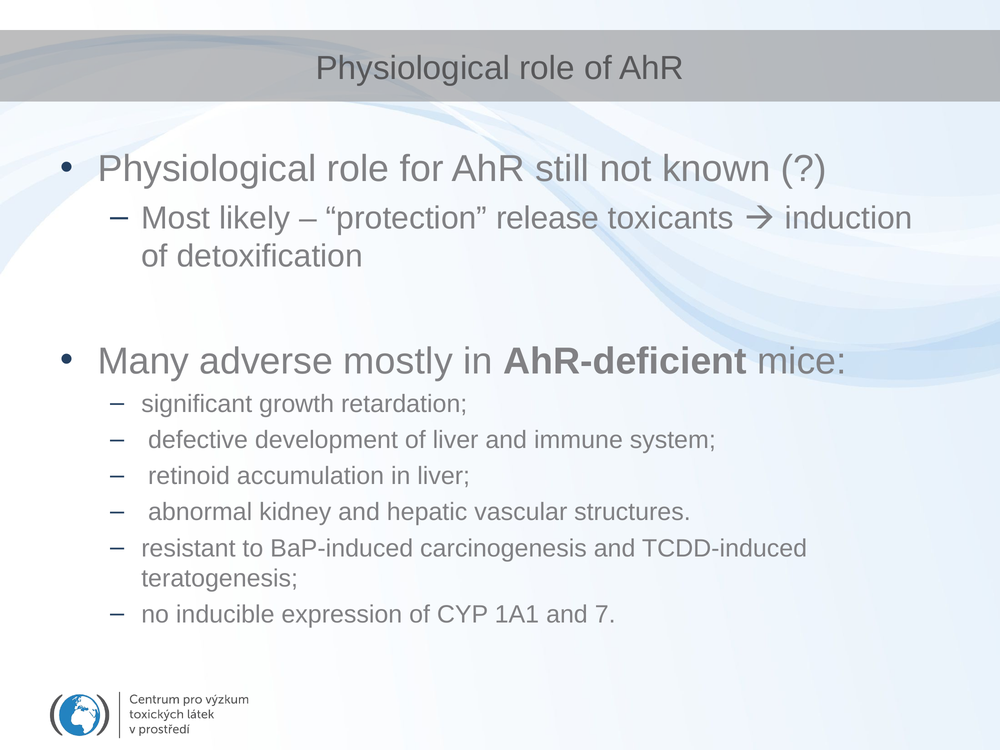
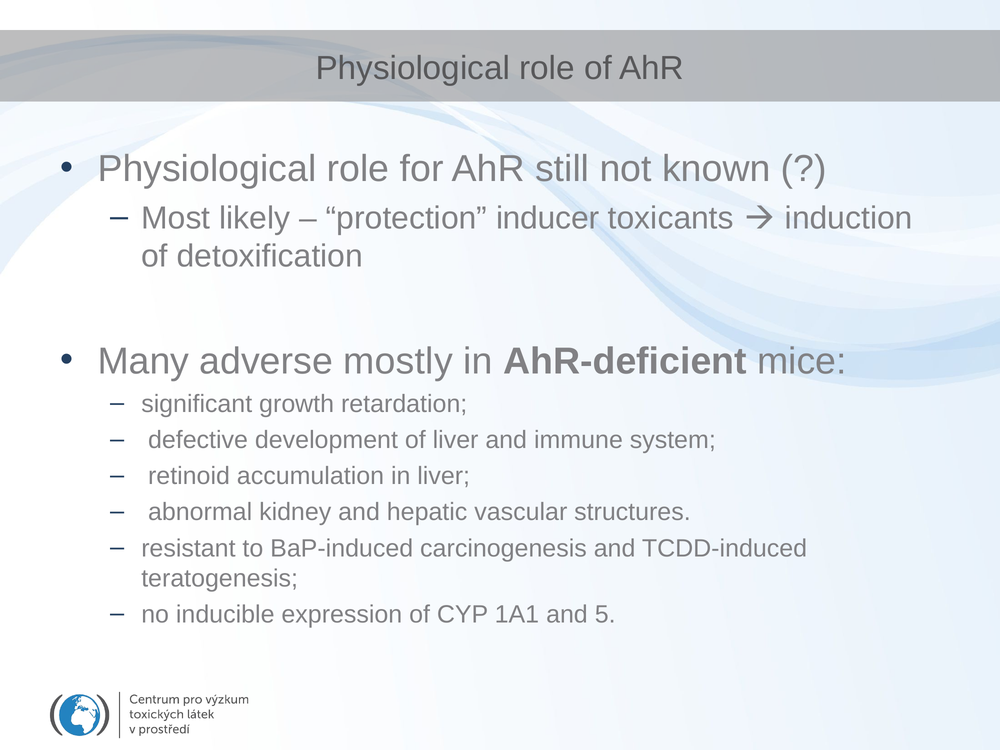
release: release -> inducer (548, 218)
7: 7 -> 5 (605, 614)
